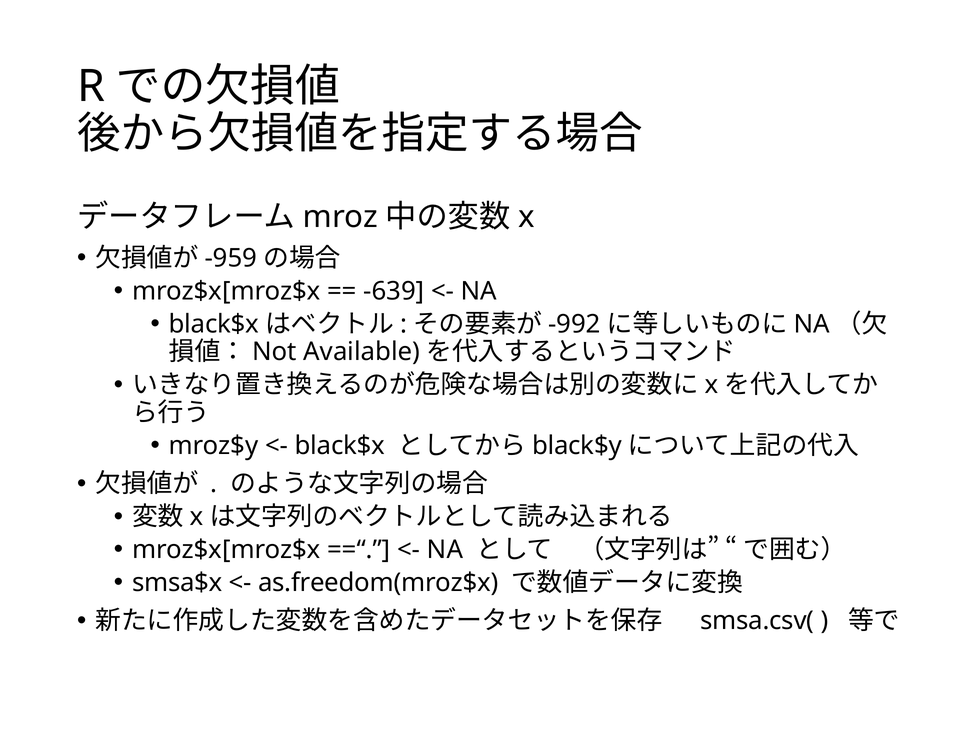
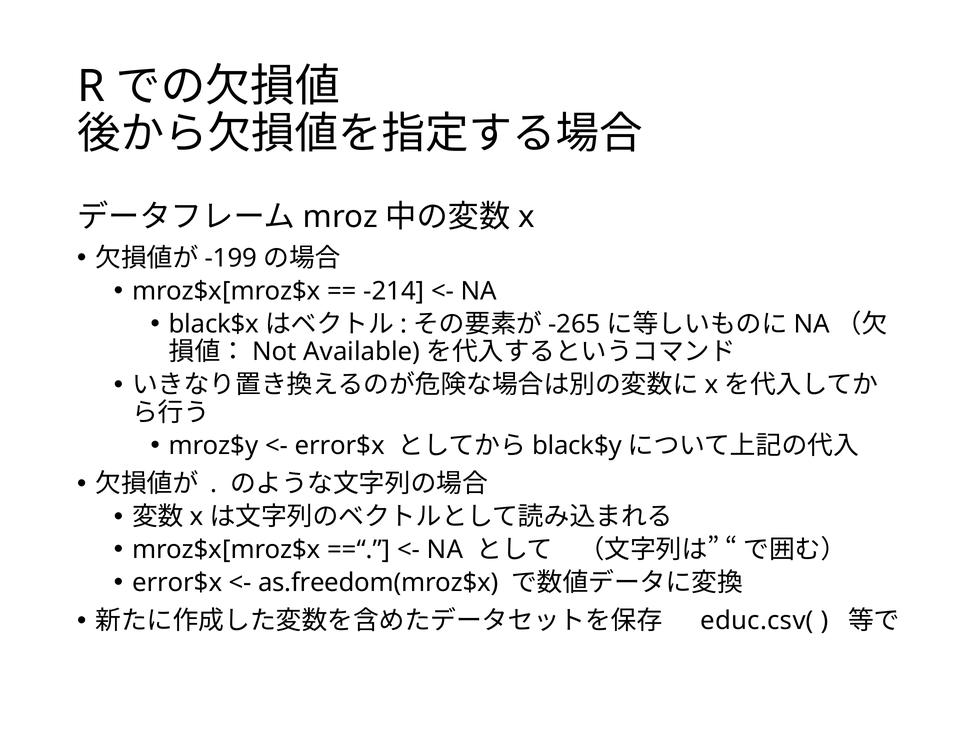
-959: -959 -> -199 (231, 258)
-639: -639 -> -214 (394, 291)
-992: -992 -> -265 (574, 324)
black$x: black$x -> error$x (340, 446)
smsa$x: smsa$x -> error$x (177, 583)
smsa.csv(: smsa.csv( -> educ.csv( (757, 621)
